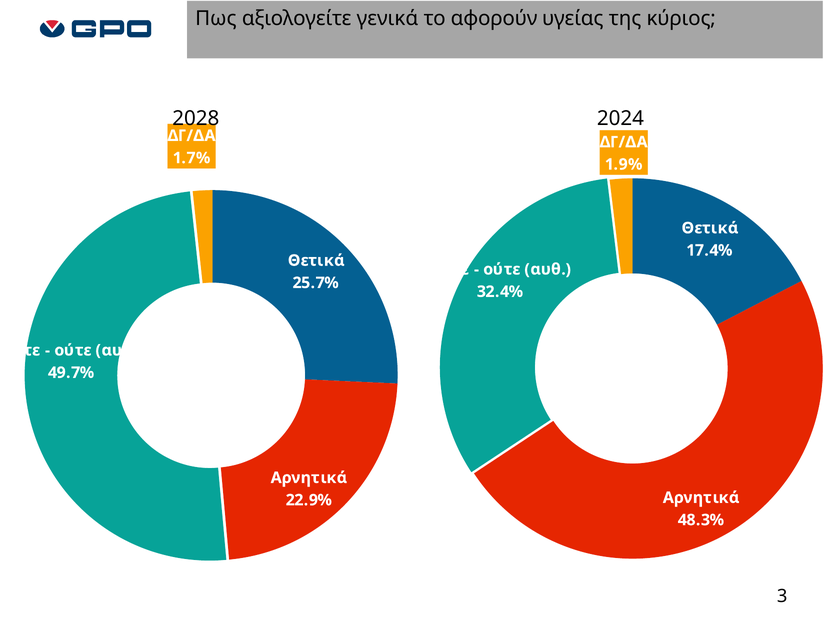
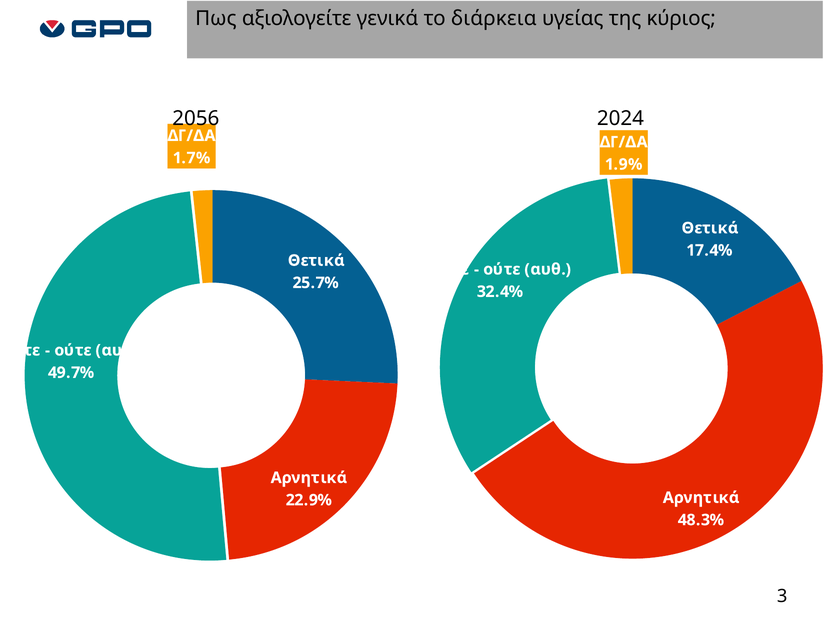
αφορούν: αφορούν -> διάρκεια (494, 19)
2028: 2028 -> 2056 (196, 119)
